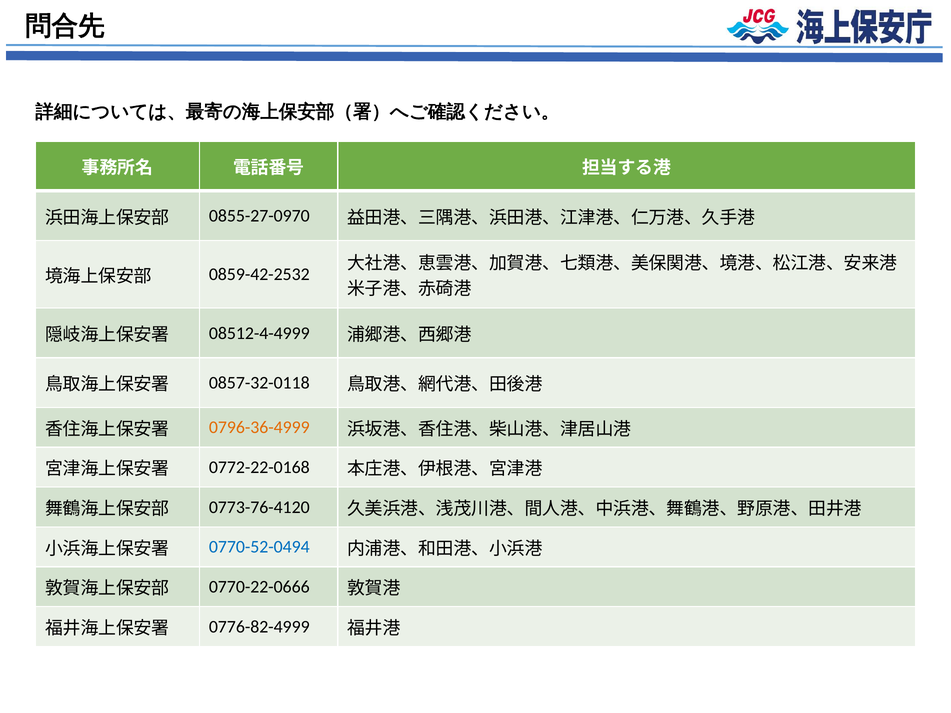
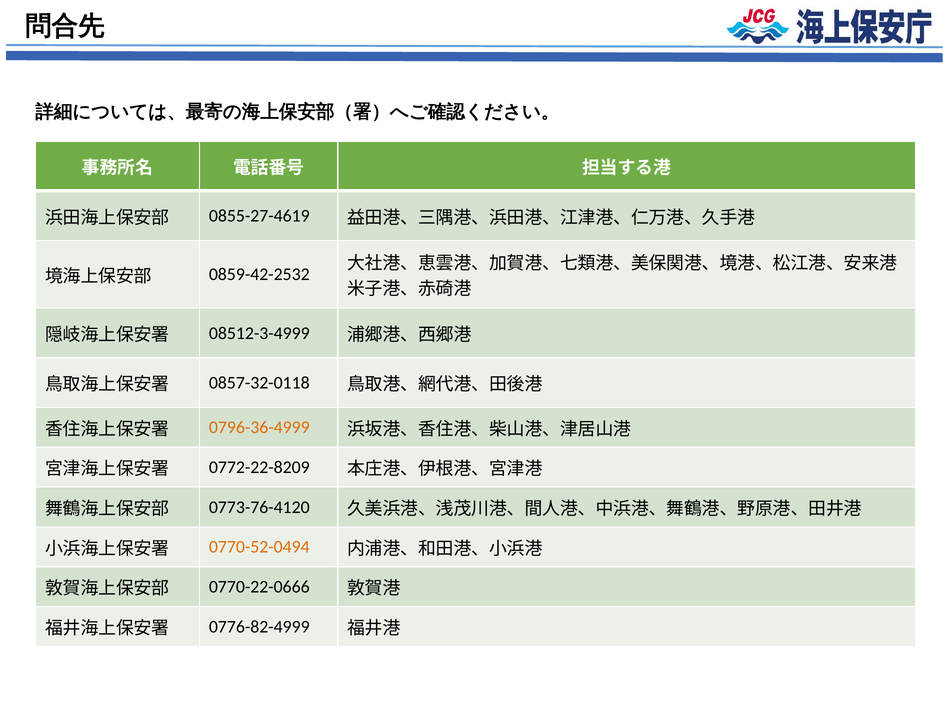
0855-27-0970: 0855-27-0970 -> 0855-27-4619 (259, 216)
08512-4-4999: 08512-4-4999 -> 08512-3-4999 (259, 333)
0772-22-0168: 0772-22-0168 -> 0772-22-8209 (259, 468)
0770-52-0494 colour: blue -> orange (259, 547)
